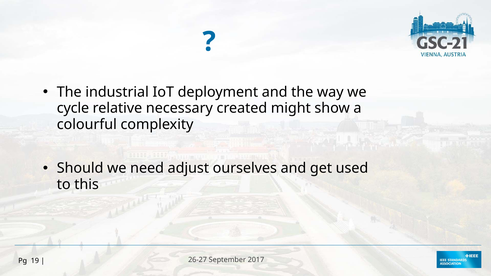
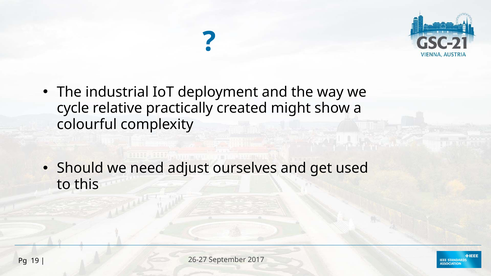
necessary: necessary -> practically (179, 108)
